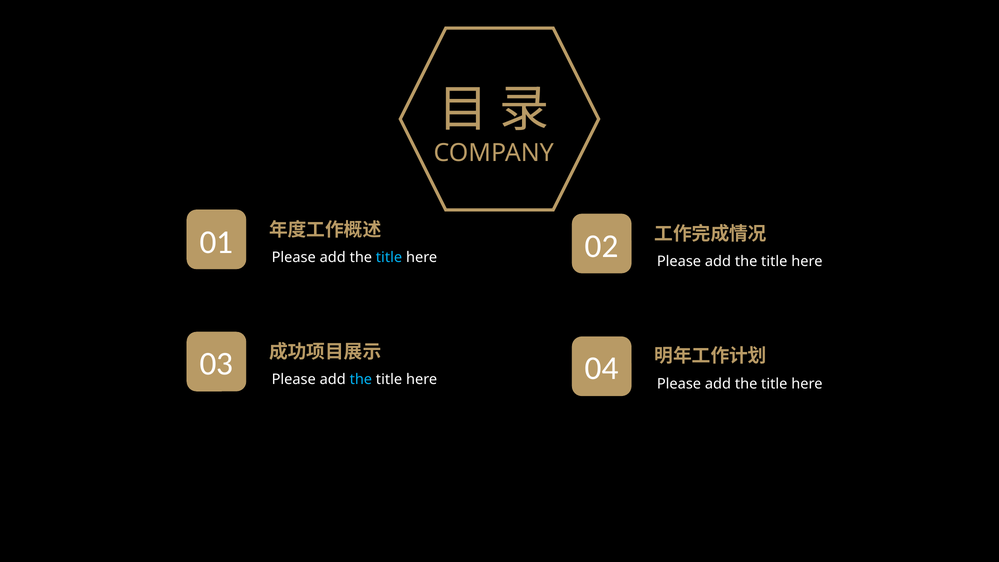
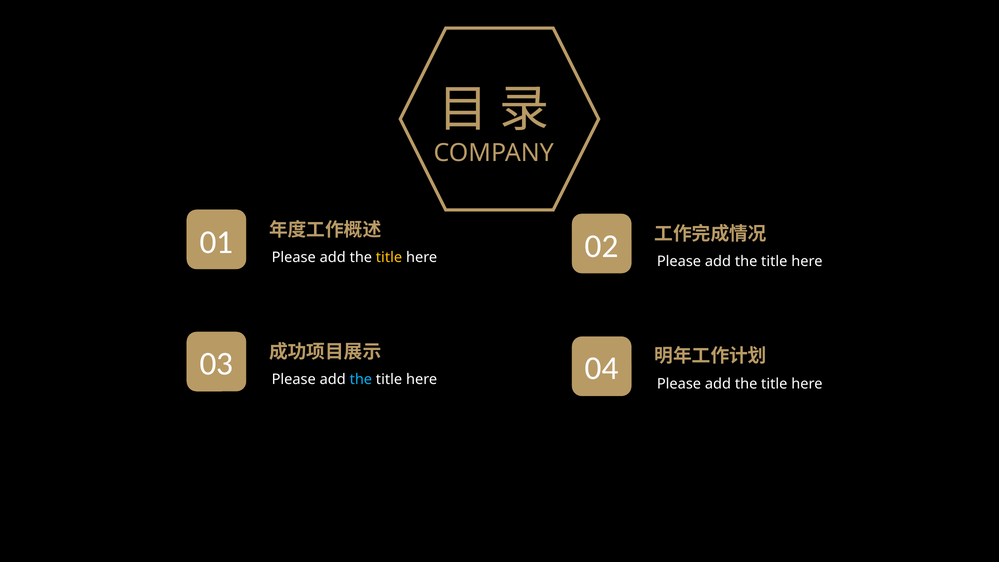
title colour: light blue -> yellow (389, 257)
